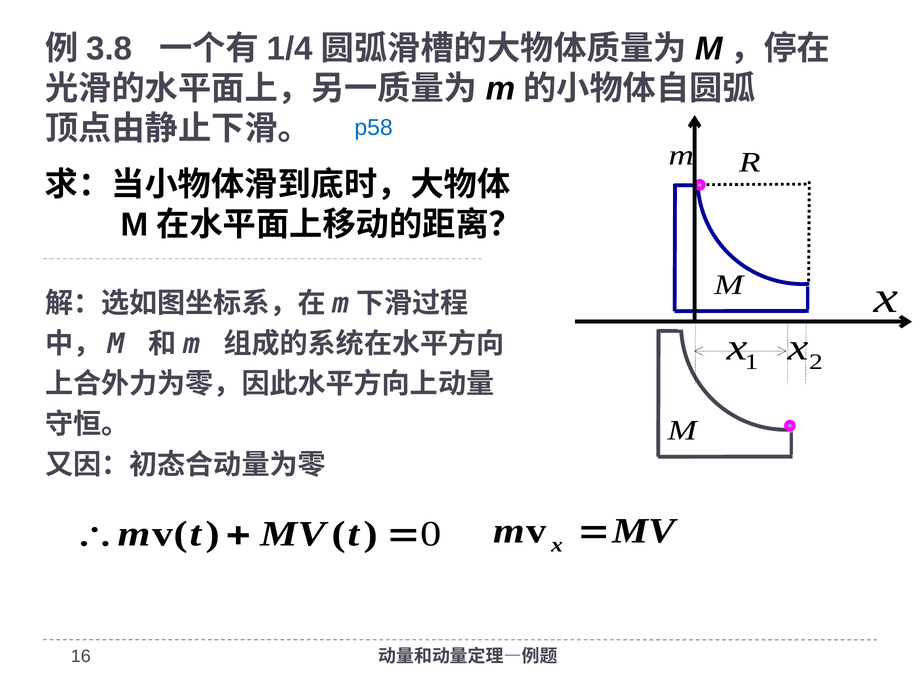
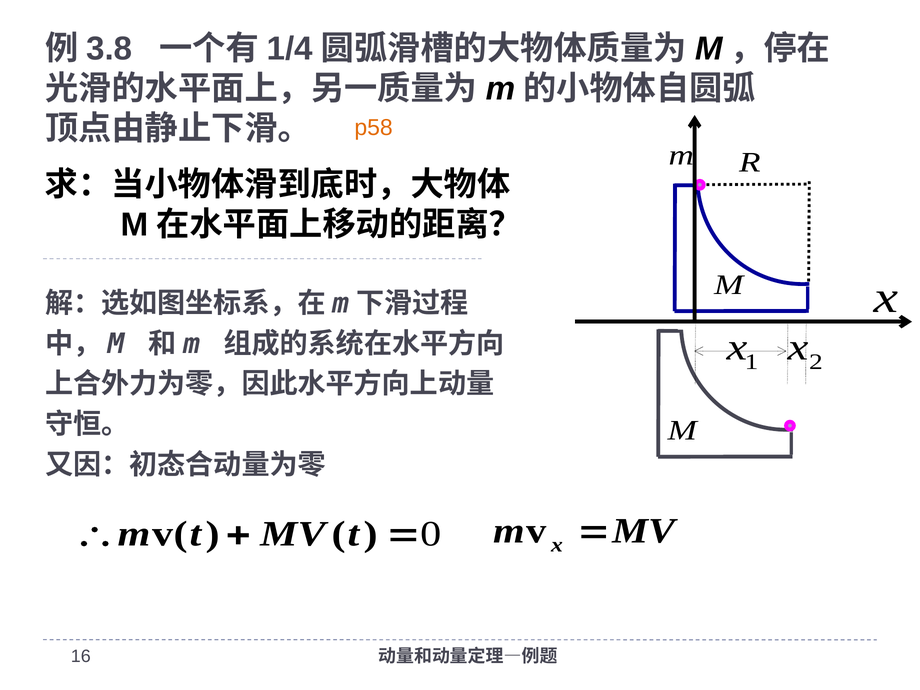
p58 colour: blue -> orange (374, 128)
